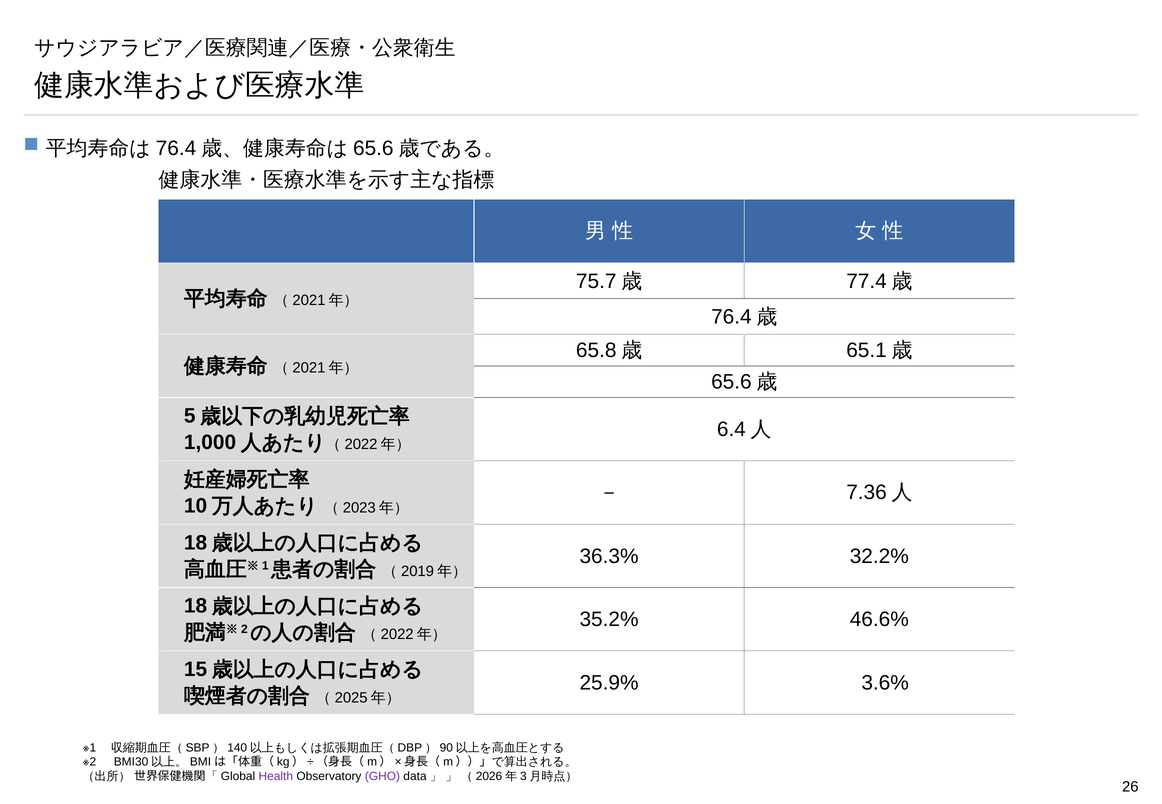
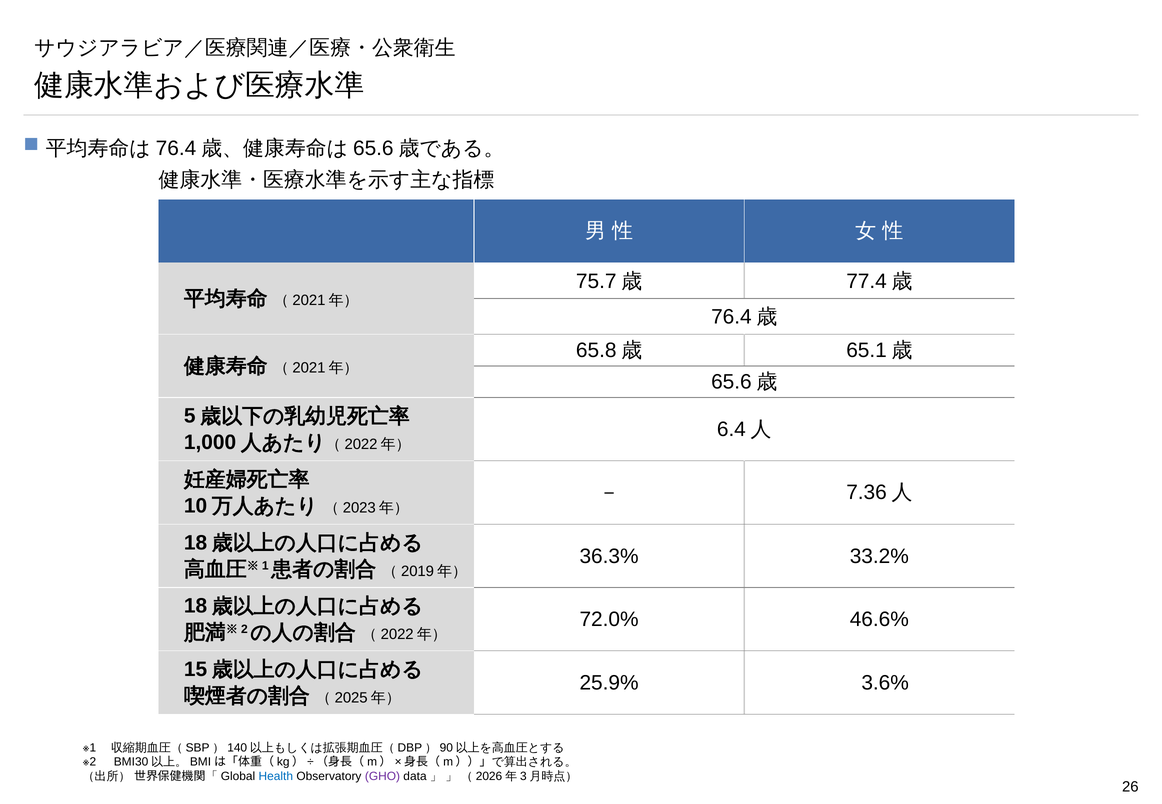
32.2%: 32.2% -> 33.2% (879, 556)
35.2%: 35.2% -> 72.0% (609, 620)
Health colour: purple -> blue (276, 777)
